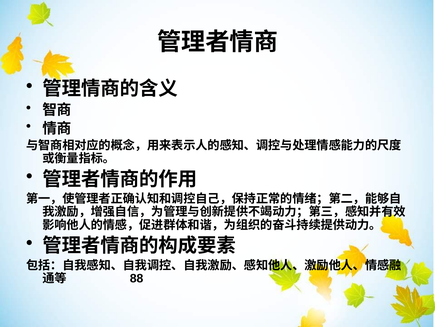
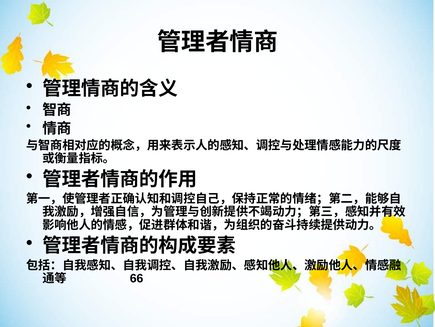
88: 88 -> 66 (137, 278)
